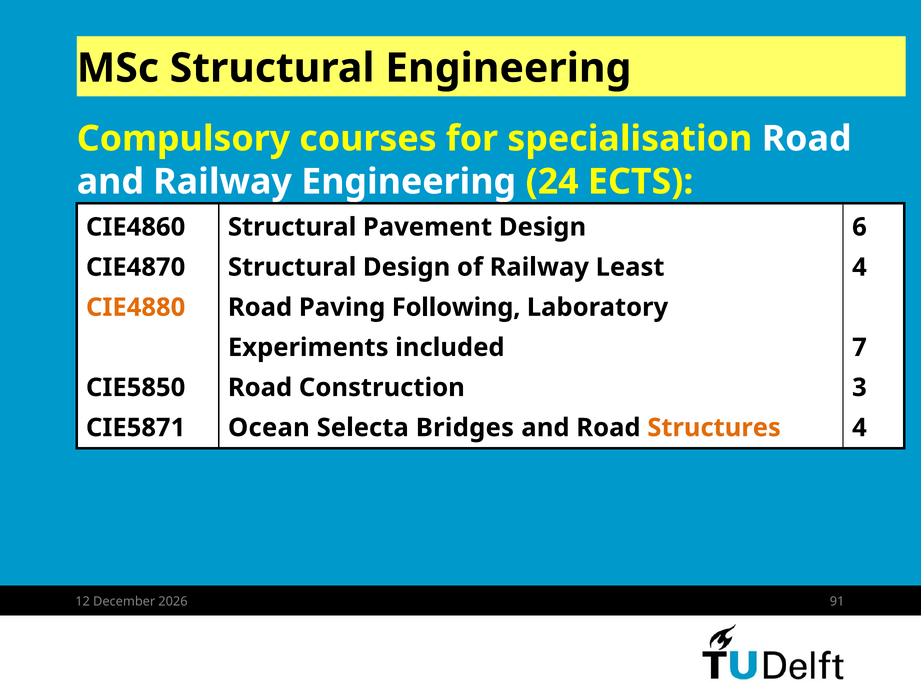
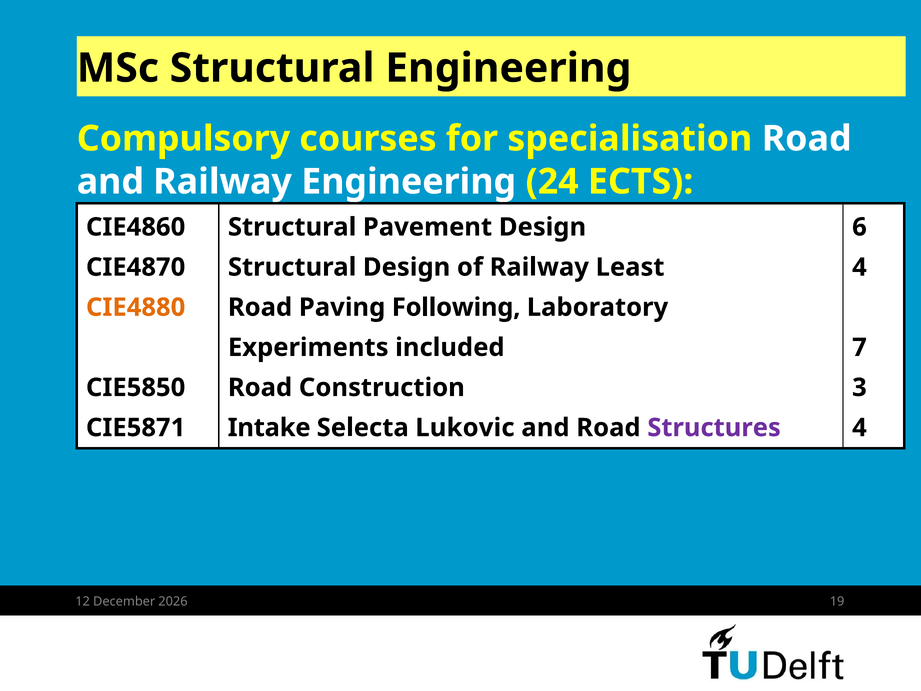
Ocean: Ocean -> Intake (269, 428)
Bridges: Bridges -> Lukovic (465, 428)
Structures colour: orange -> purple (714, 428)
91: 91 -> 19 (837, 601)
